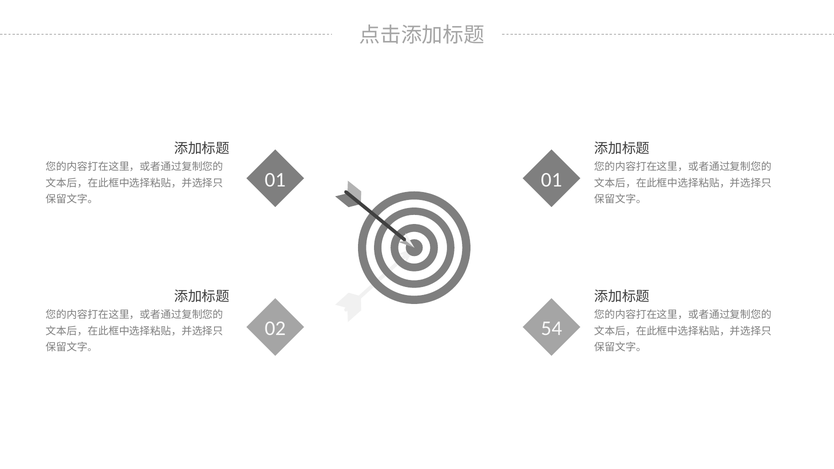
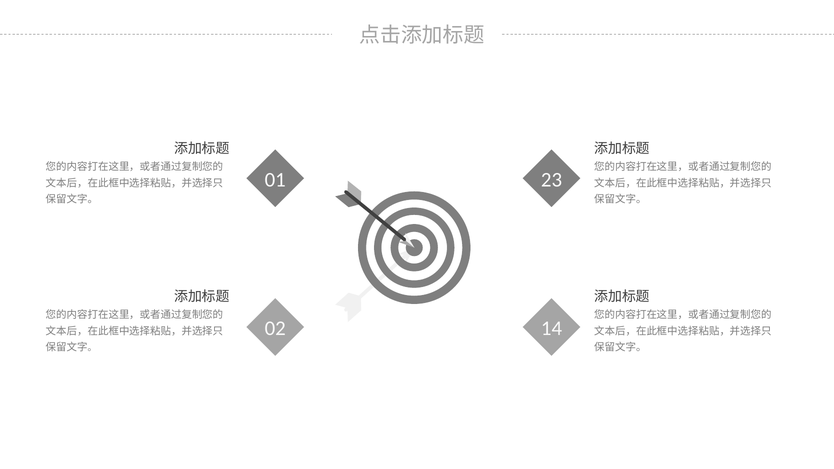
01 01: 01 -> 23 (552, 180)
54: 54 -> 14 (552, 329)
